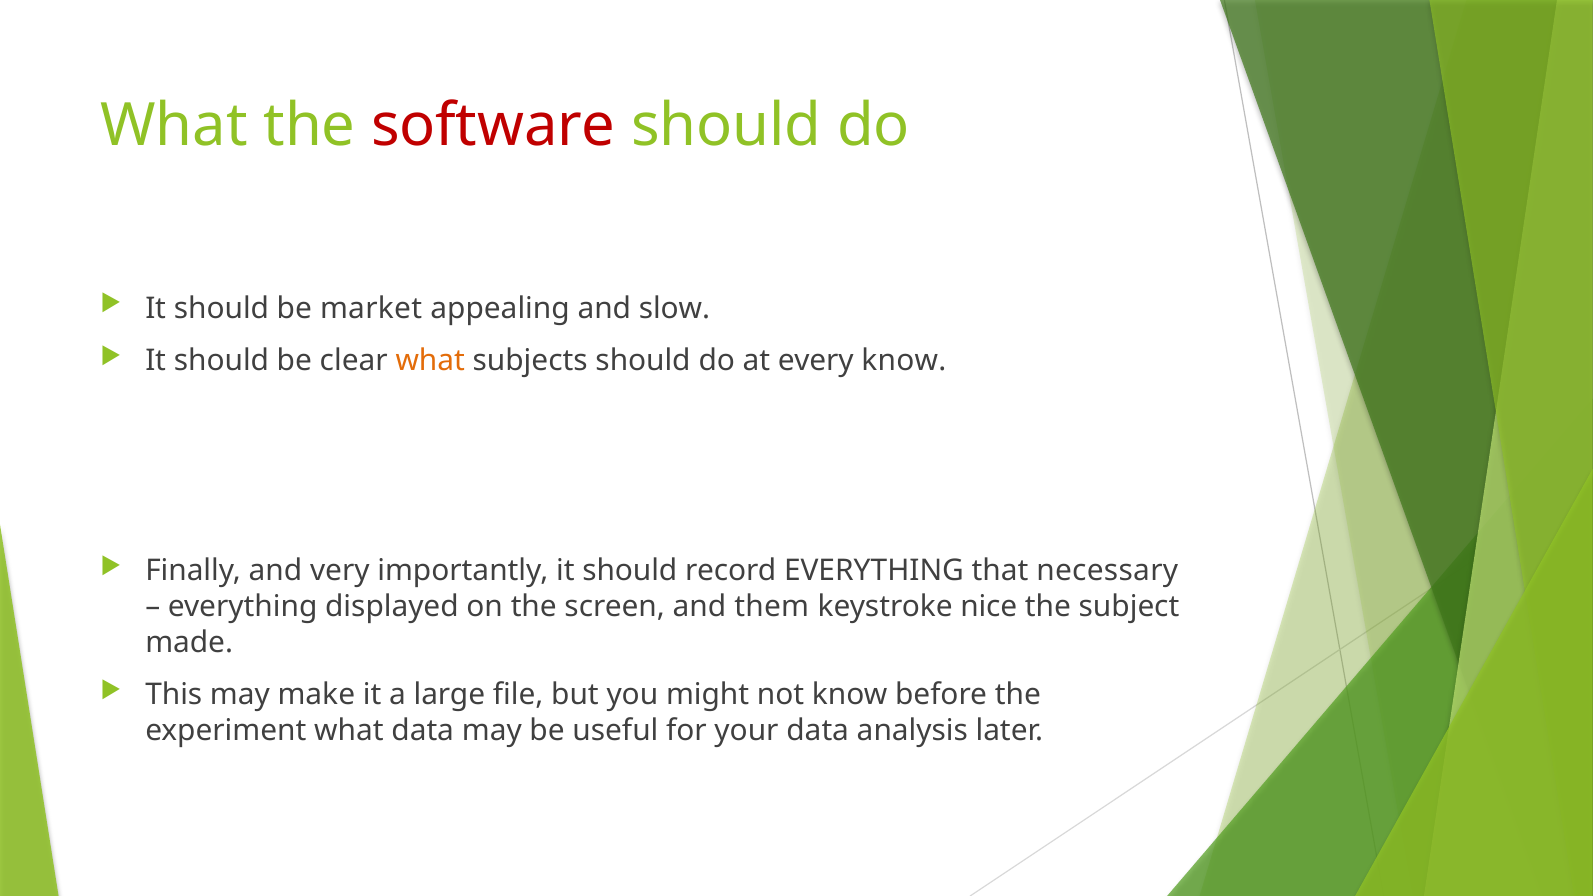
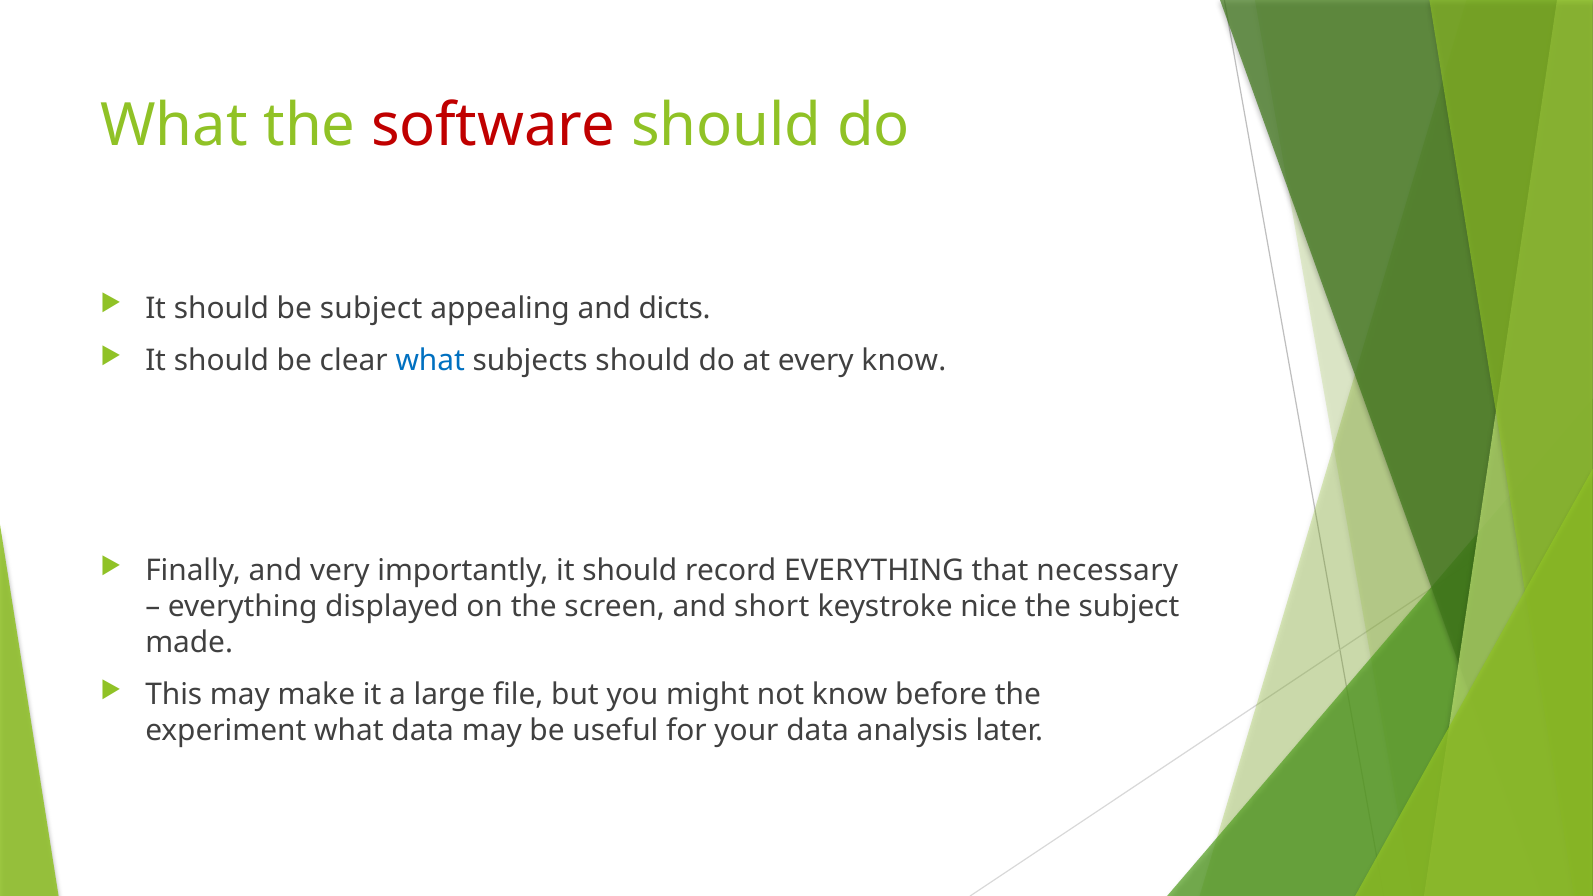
be market: market -> subject (371, 308)
slow: slow -> dicts (675, 308)
what colour: orange -> blue (430, 361)
them: them -> short (772, 606)
